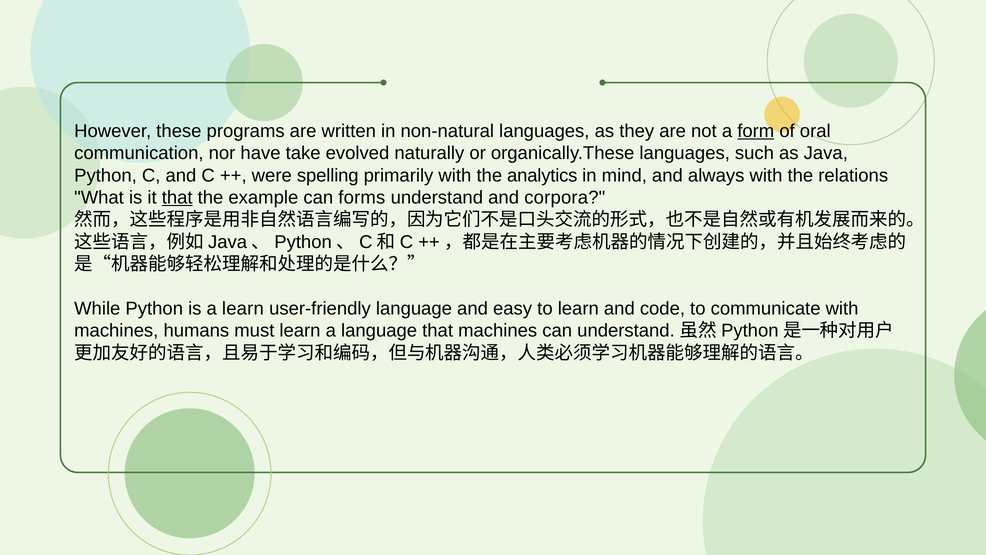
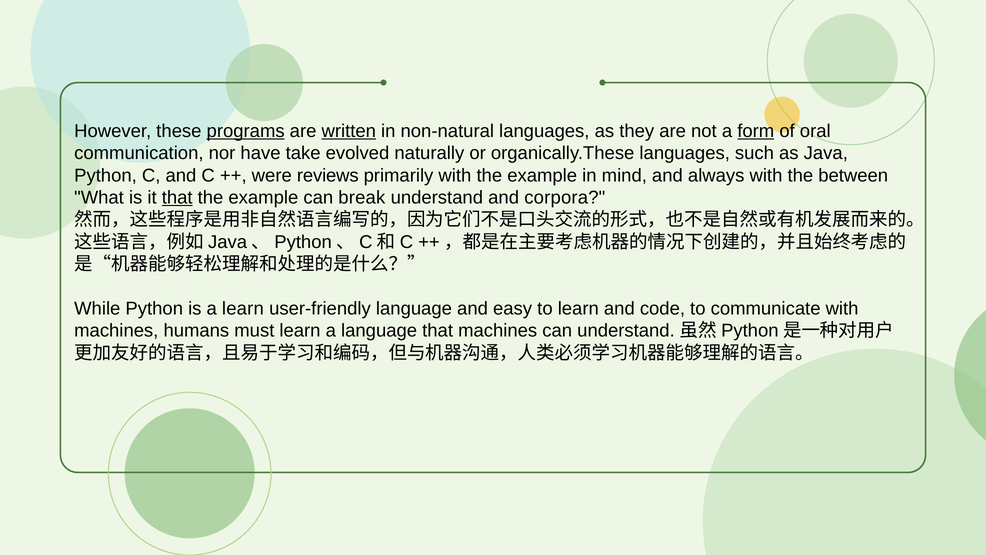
programs underline: none -> present (246, 131)
written underline: none -> present (349, 131)
spelling: spelling -> reviews (328, 175)
with the analytics: analytics -> example (542, 175)
relations: relations -> between (853, 175)
forms: forms -> break (362, 197)
